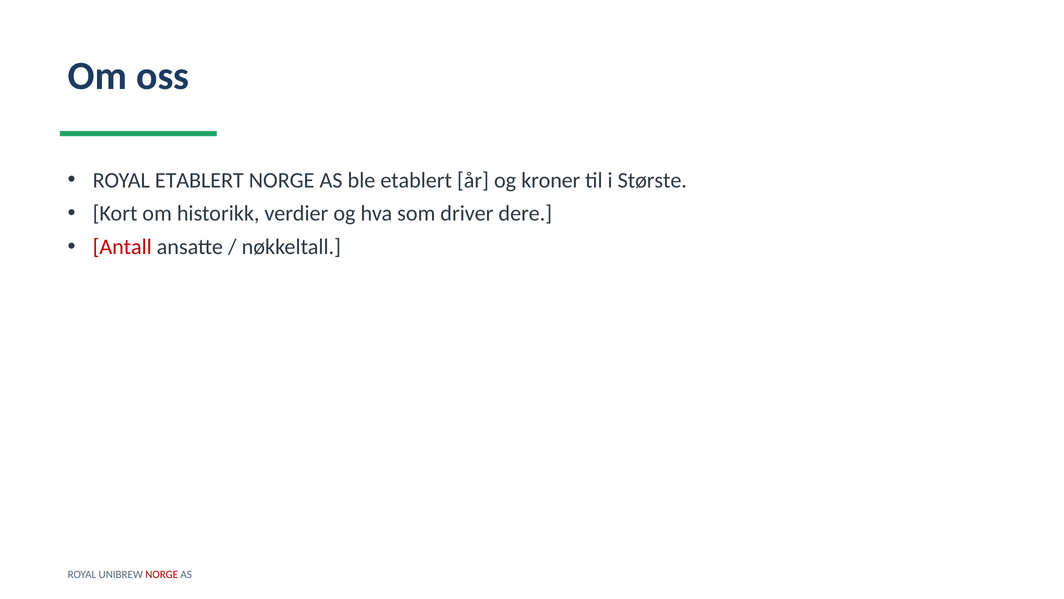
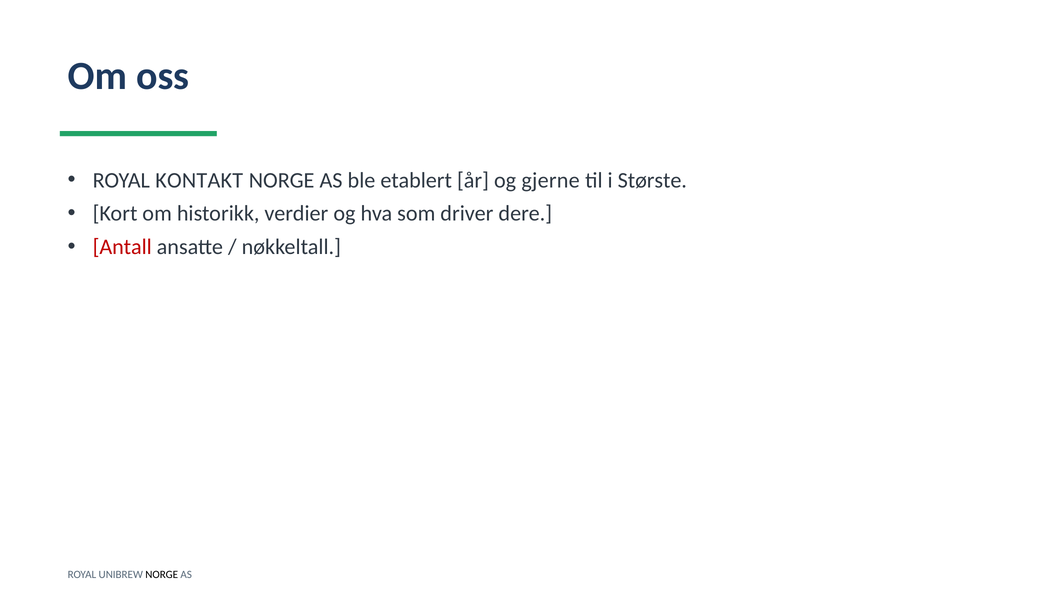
ROYAL ETABLERT: ETABLERT -> KONTAKT (199, 180)
kroner: kroner -> gjerne (551, 180)
NORGE colour: red -> black (162, 574)
